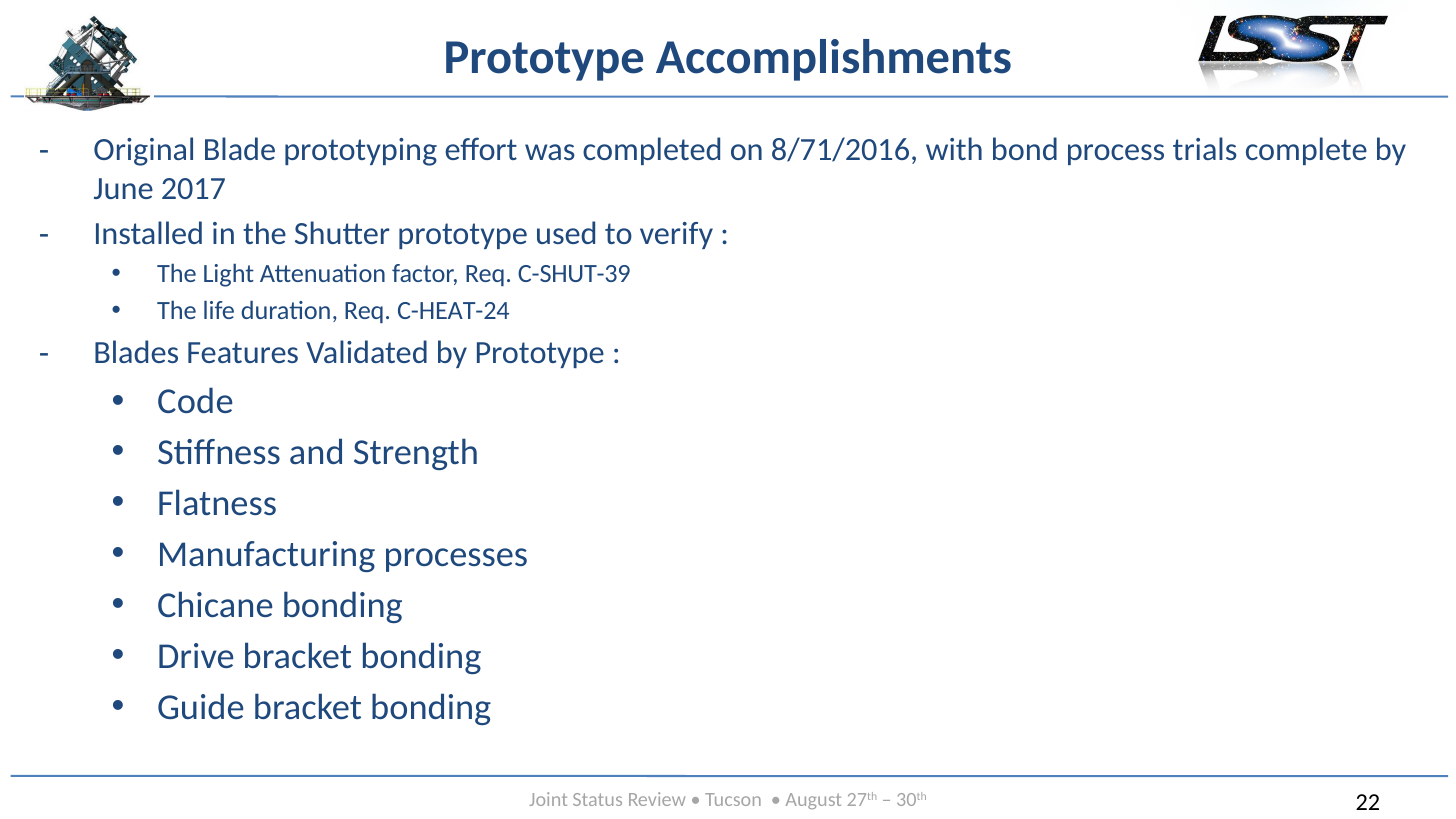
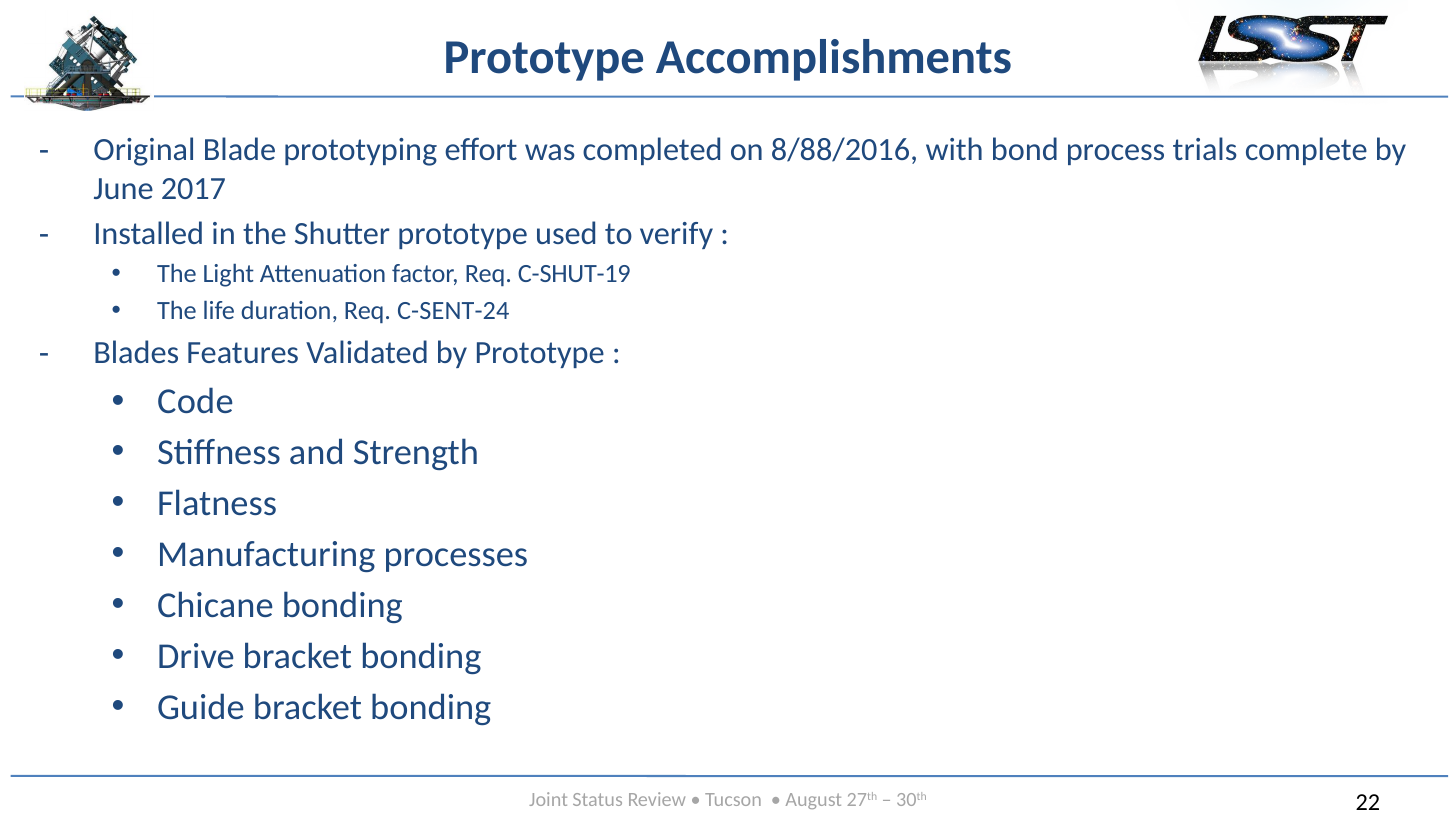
8/71/2016: 8/71/2016 -> 8/88/2016 (845, 150)
C-SHUT-39: C-SHUT-39 -> C-SHUT-19 (574, 274)
C-HEAT-24: C-HEAT-24 -> C-SENT-24 (453, 311)
